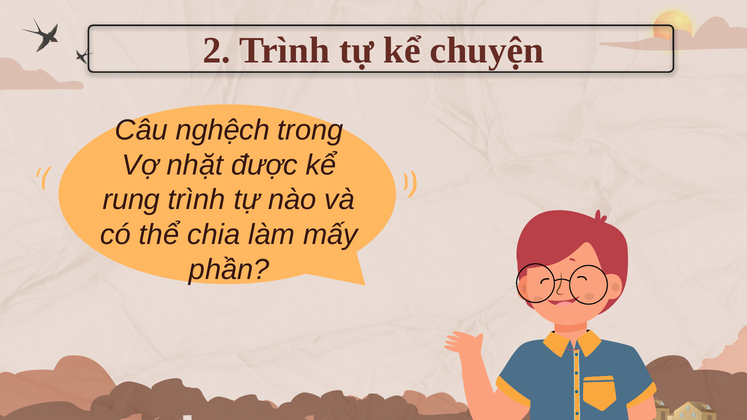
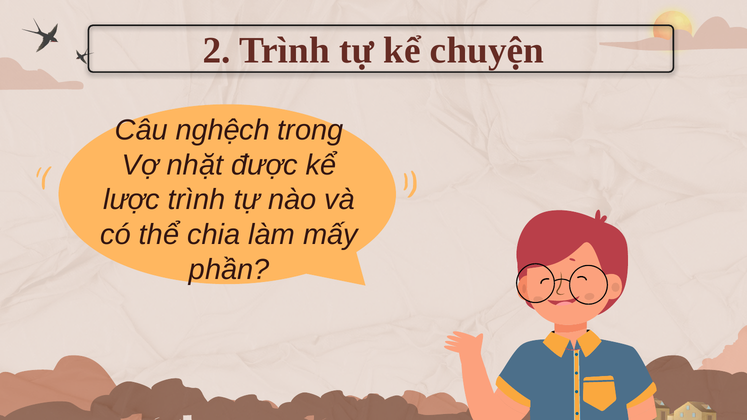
rung: rung -> lược (131, 200)
